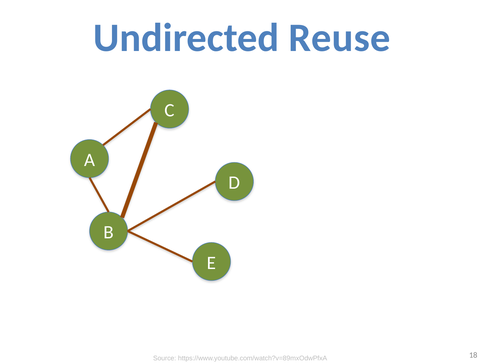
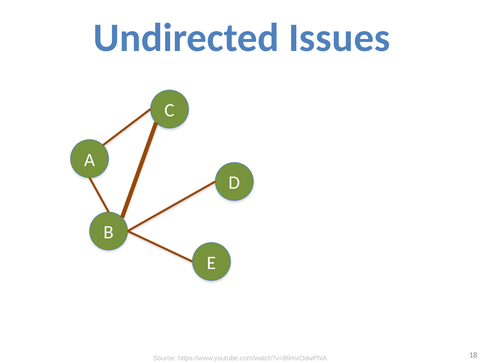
Reuse: Reuse -> Issues (339, 38)
